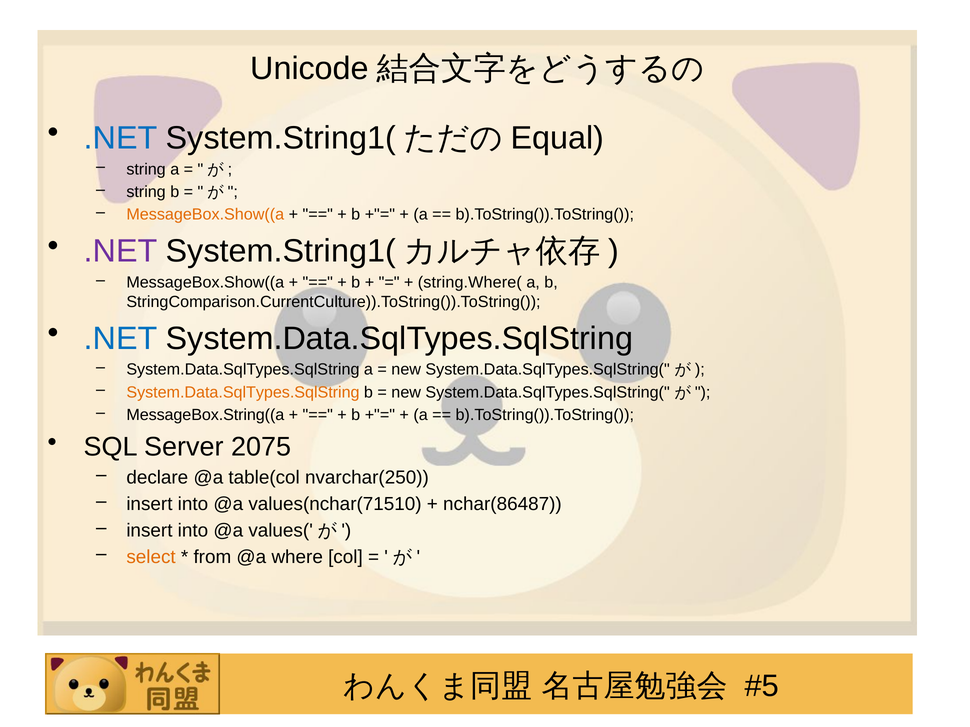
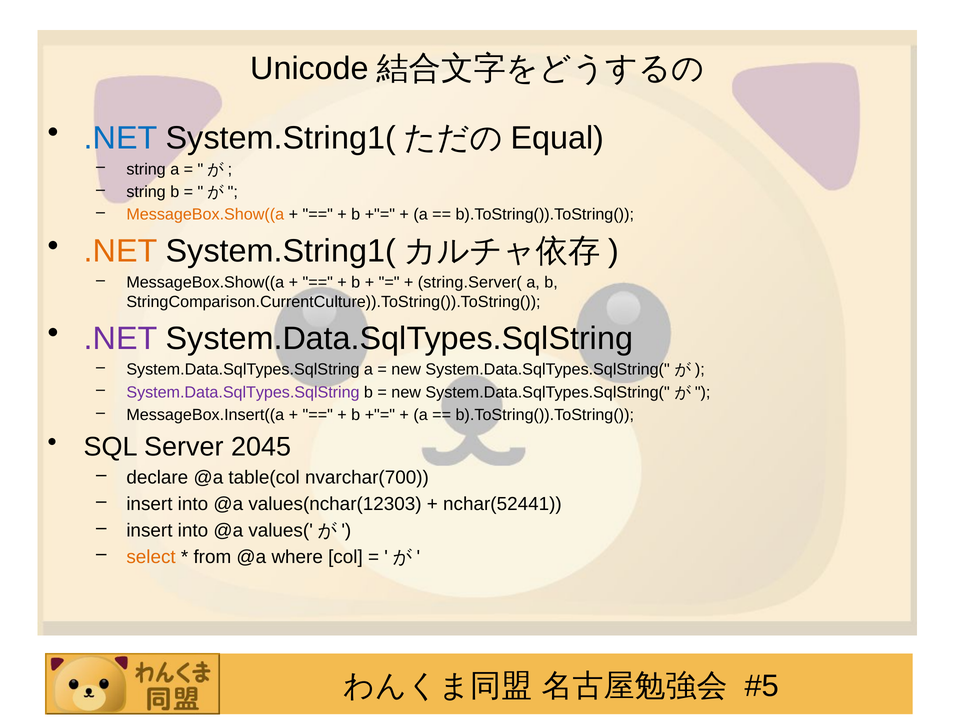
.NET colour: purple -> orange (121, 251)
string.Where(: string.Where( -> string.Server( (470, 283)
.NET colour: blue -> purple (121, 339)
System.Data.SqlTypes.SqlString colour: orange -> purple (243, 393)
MessageBox.String((a: MessageBox.String((a -> MessageBox.Insert((a (205, 415)
2075: 2075 -> 2045 (261, 447)
nvarchar(250: nvarchar(250 -> nvarchar(700 (367, 478)
values(nchar(71510: values(nchar(71510 -> values(nchar(12303 (335, 504)
nchar(86487: nchar(86487 -> nchar(52441 (502, 504)
